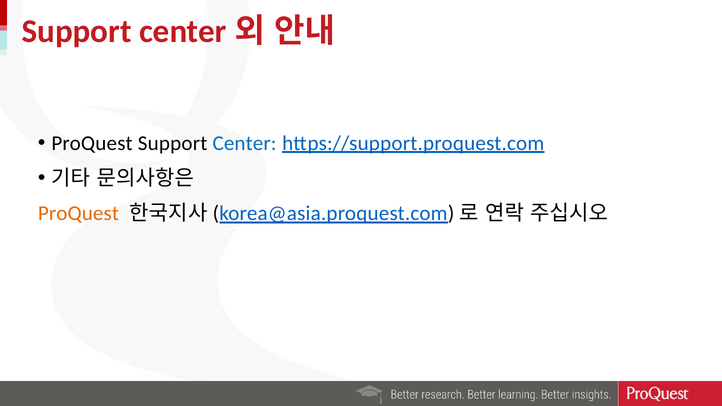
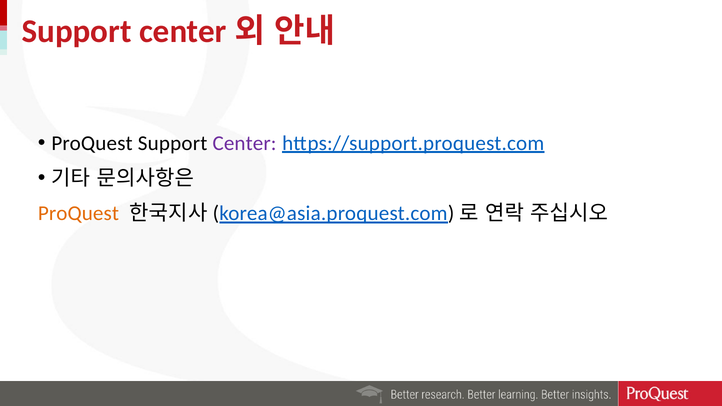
Center colour: blue -> purple (245, 143)
